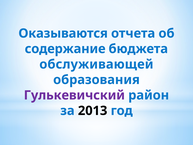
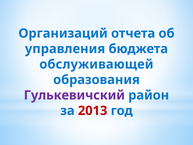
Оказываются: Оказываются -> Организаций (63, 33)
содержание: содержание -> управления (65, 49)
2013 colour: black -> red (93, 111)
